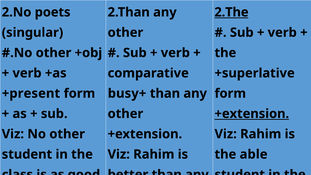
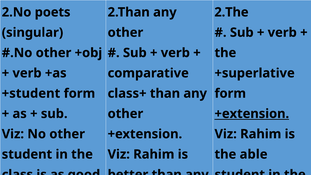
2.The underline: present -> none (231, 12)
+present: +present -> +student (31, 93)
busy+: busy+ -> class+ (127, 93)
